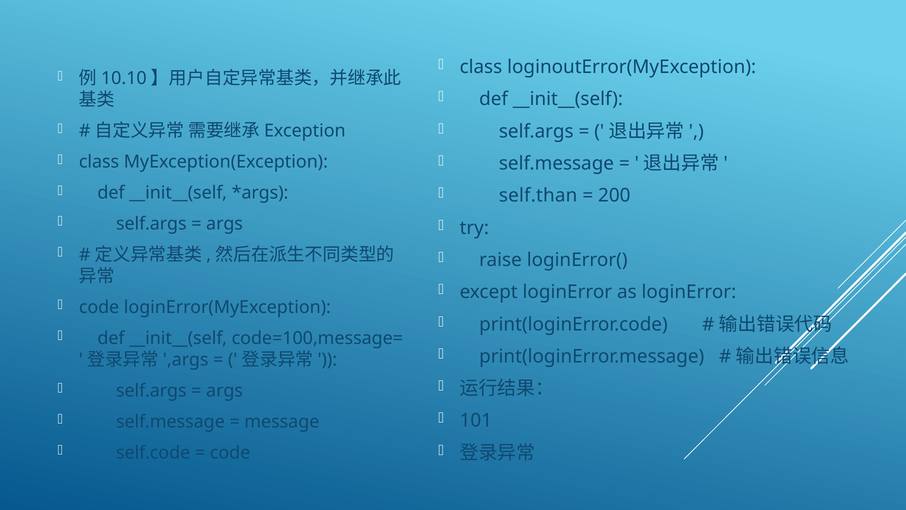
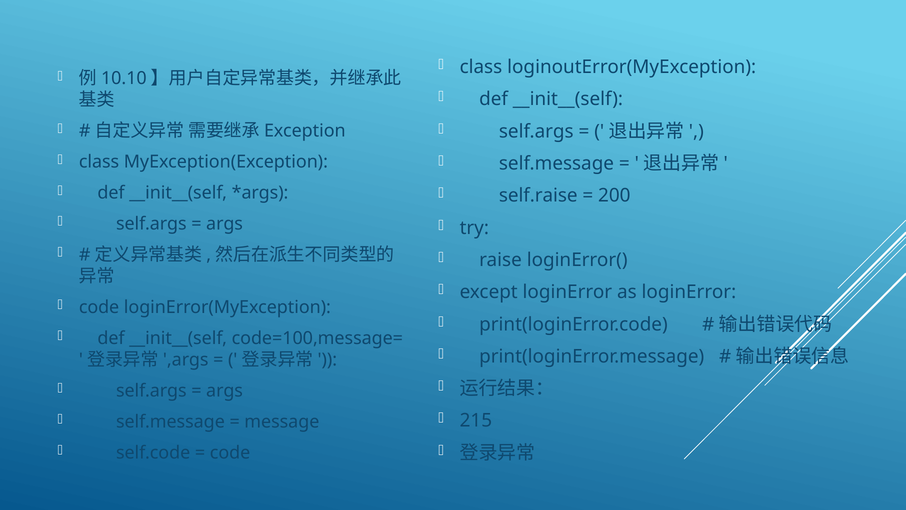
self.than: self.than -> self.raise (538, 196)
101: 101 -> 215 (476, 420)
